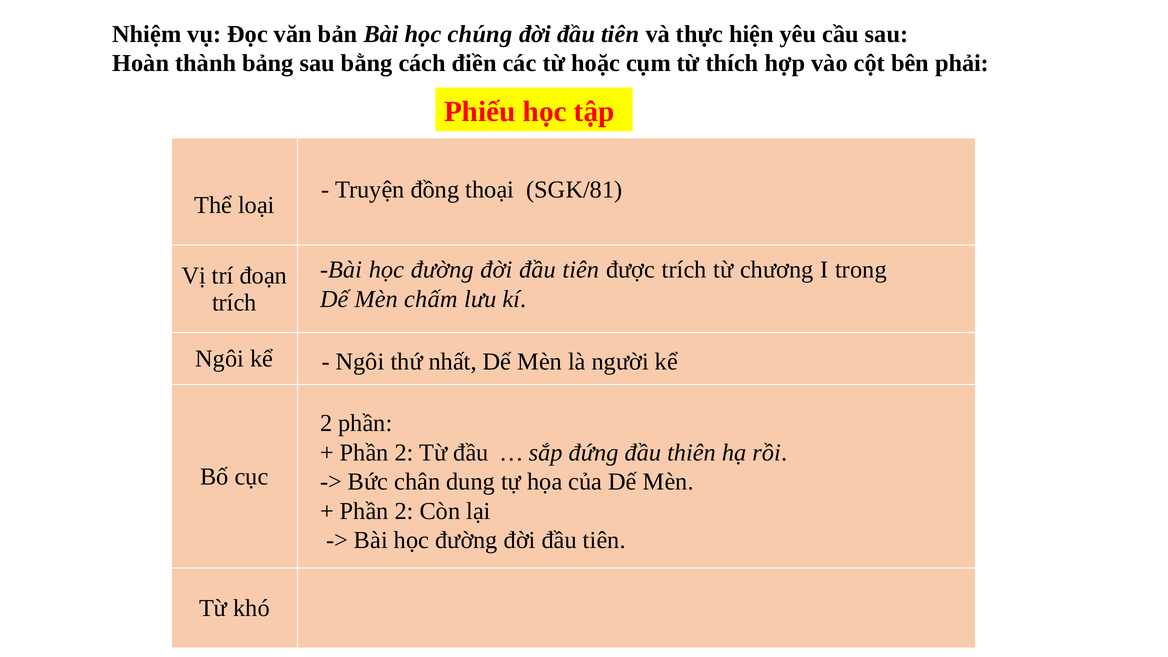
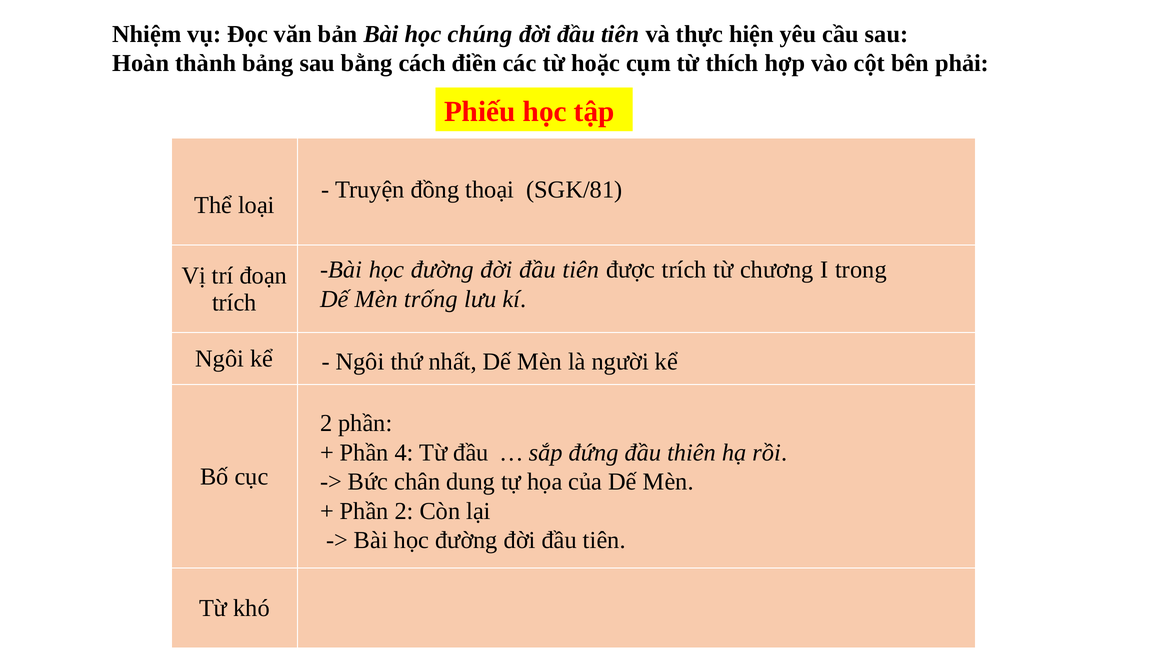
chấm: chấm -> trống (431, 299)
2: 2 -> 4 (404, 453)
